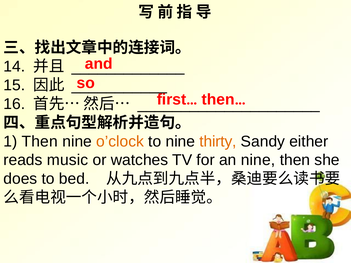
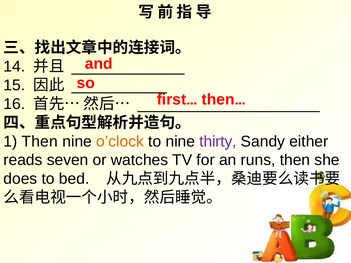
thirty colour: orange -> purple (218, 142)
music: music -> seven (68, 160)
an nine: nine -> runs (258, 160)
